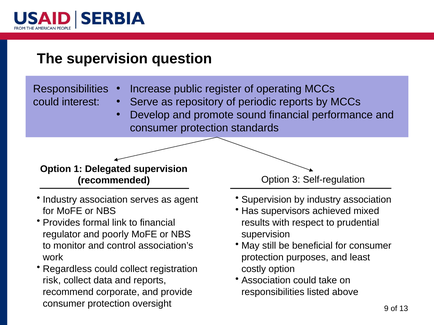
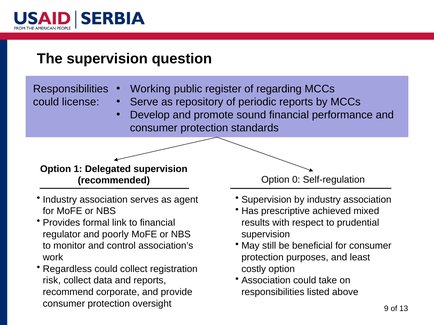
Increase: Increase -> Working (150, 89)
operating: operating -> regarding (279, 89)
interest: interest -> license (81, 102)
3: 3 -> 0 (296, 180)
supervisors: supervisors -> prescriptive (285, 211)
